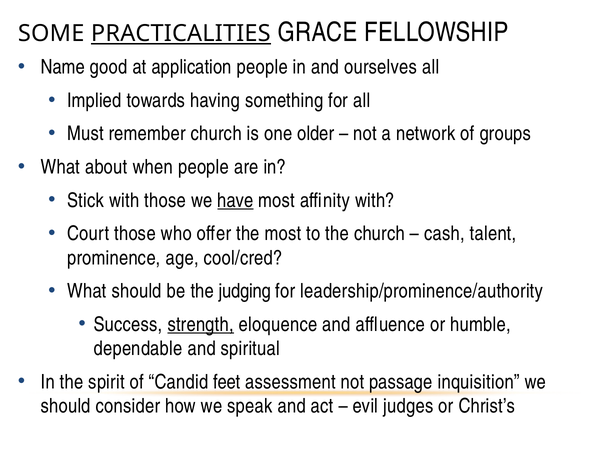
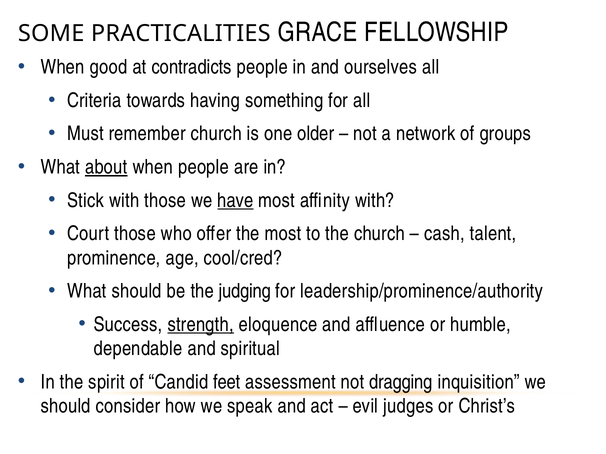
PRACTICALITIES underline: present -> none (181, 34)
Name: Name -> When (63, 67)
application: application -> contradicts (192, 67)
Implied: Implied -> Criteria (94, 101)
about underline: none -> present (106, 167)
passage: passage -> dragging (401, 382)
